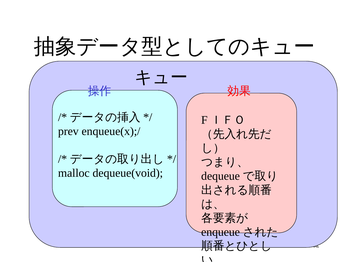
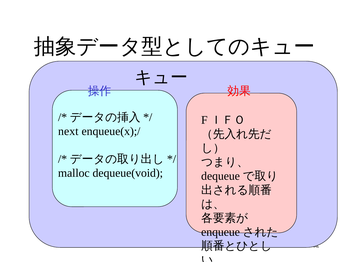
prev: prev -> next (68, 131)
